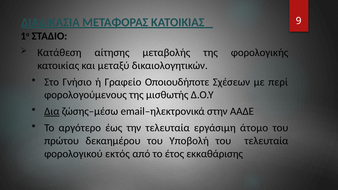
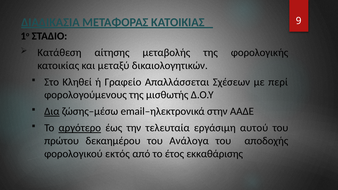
Γνήσιο: Γνήσιο -> Κληθεί (77, 82)
Οποιουδήποτε: Οποιουδήποτε -> Απαλλάσσεται (177, 82)
αργότερο underline: none -> present (80, 128)
άτομο: άτομο -> αυτού (254, 128)
Υποβολή: Υποβολή -> Ανάλογα (189, 141)
του τελευταία: τελευταία -> αποδοχής (266, 141)
